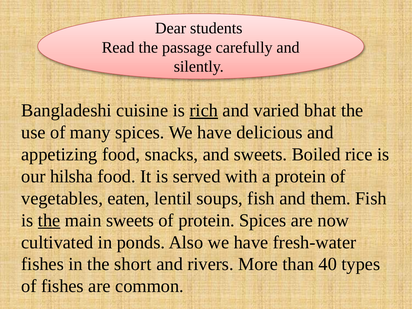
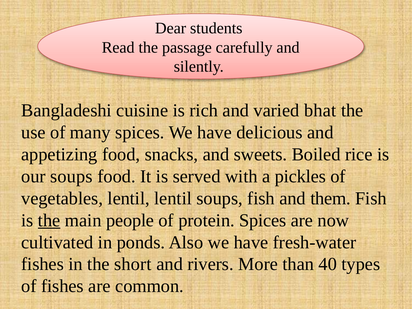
rich underline: present -> none (204, 110)
our hilsha: hilsha -> soups (71, 176)
a protein: protein -> pickles (300, 176)
vegetables eaten: eaten -> lentil (129, 198)
main sweets: sweets -> people (130, 220)
